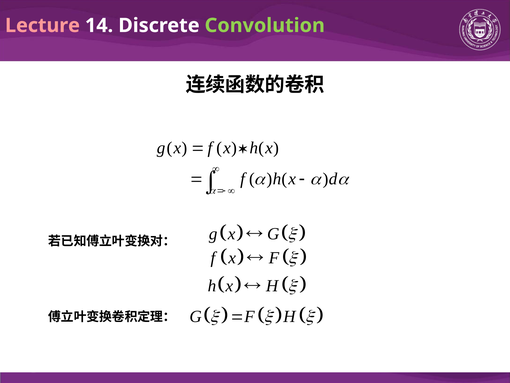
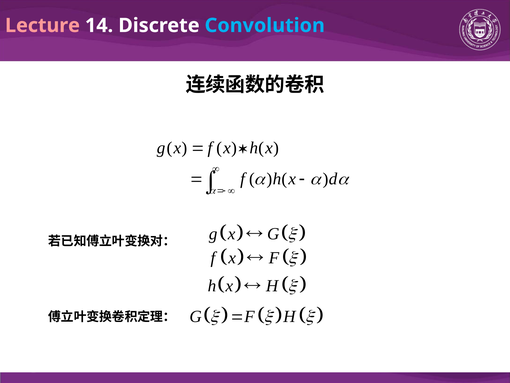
Convolution colour: light green -> light blue (265, 25)
